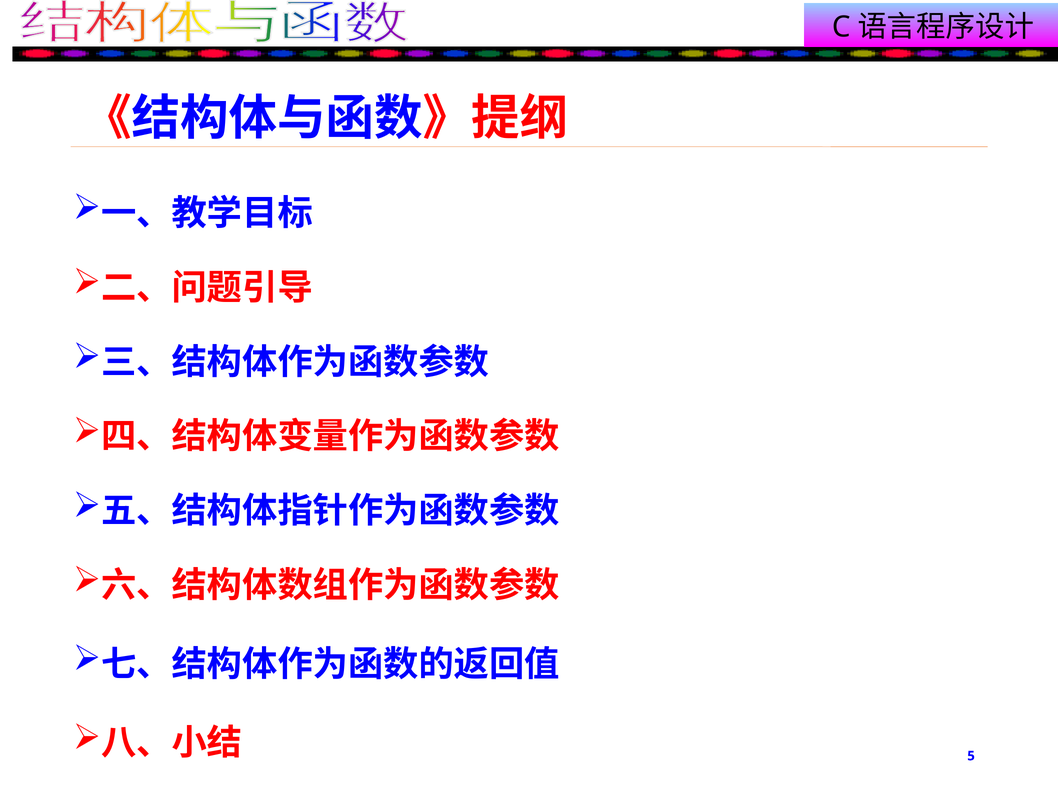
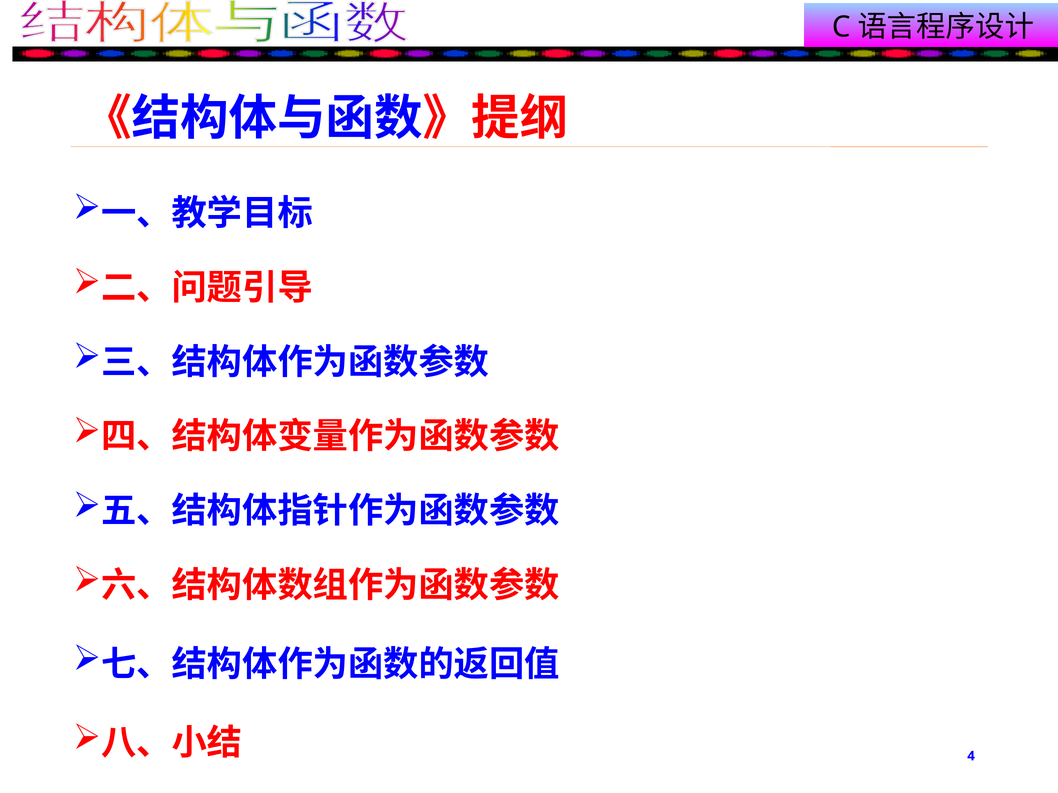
5: 5 -> 4 (971, 756)
